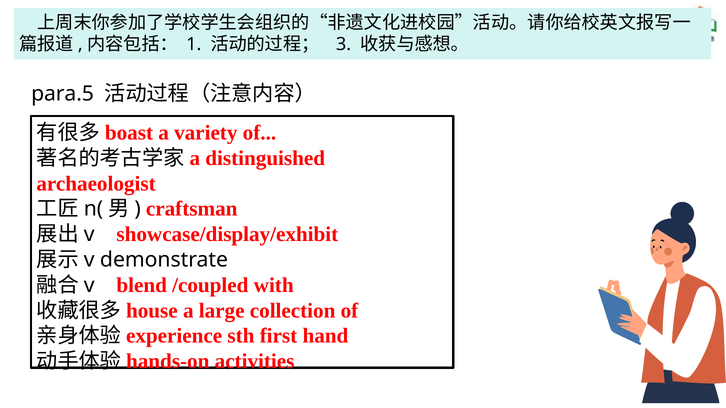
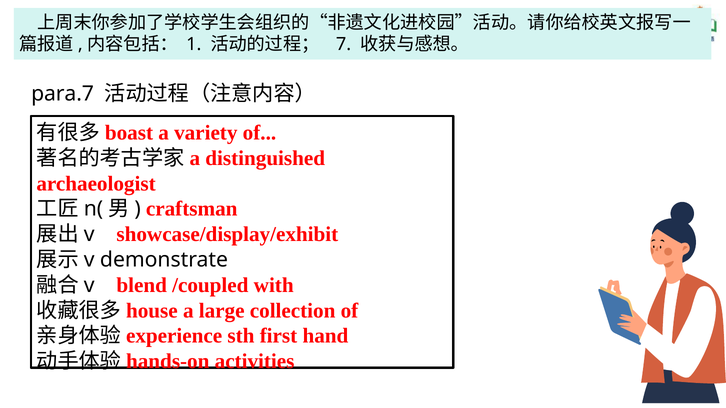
3: 3 -> 7 (344, 45)
para.5: para.5 -> para.7 (63, 94)
